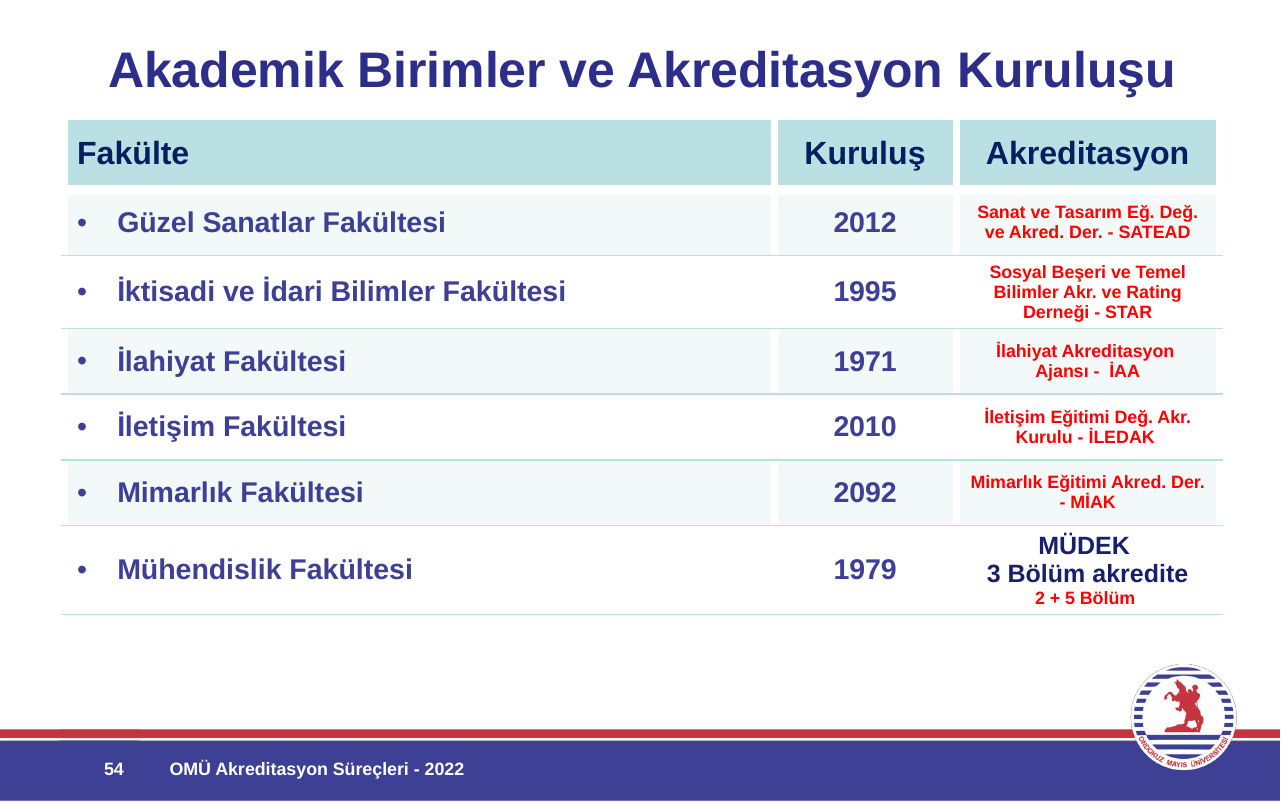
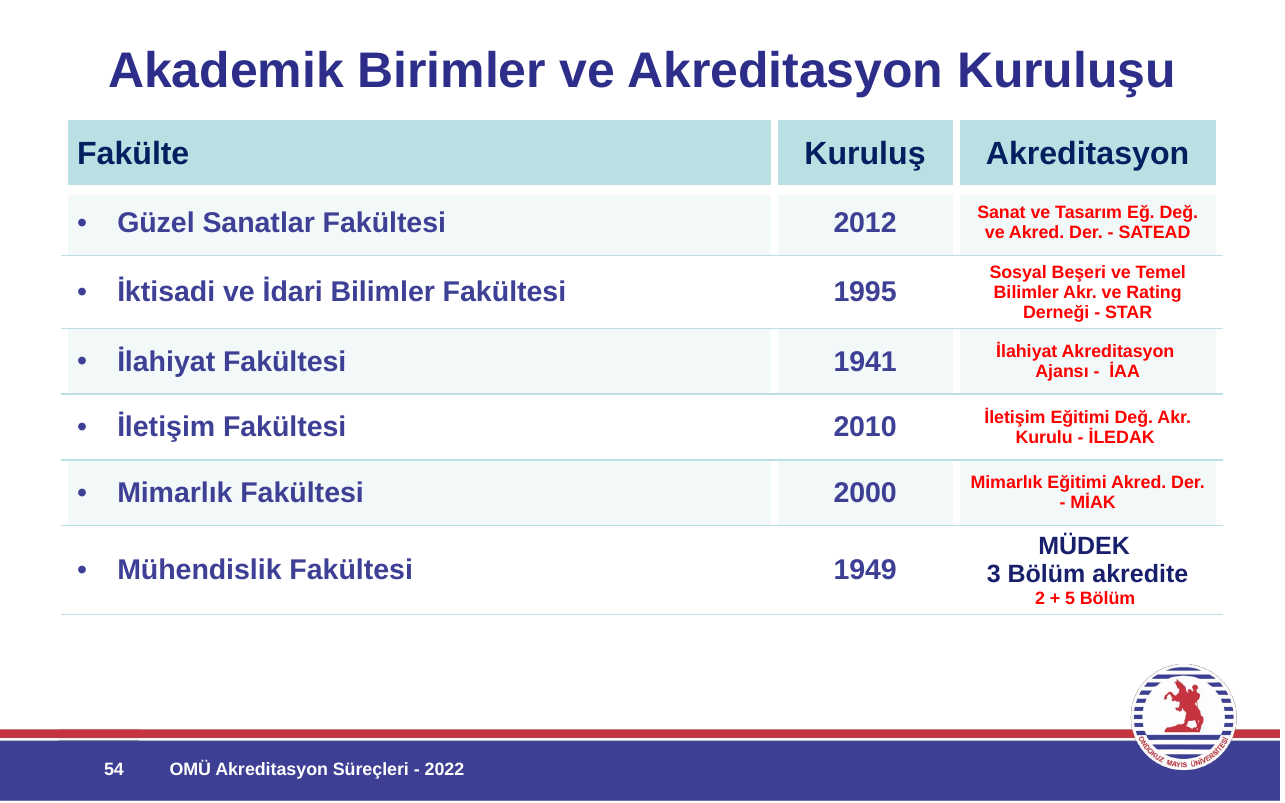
1971: 1971 -> 1941 (865, 362)
2092: 2092 -> 2000 (865, 493)
1979: 1979 -> 1949 (865, 571)
